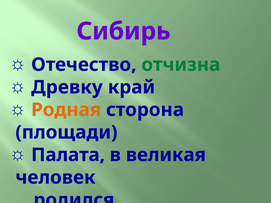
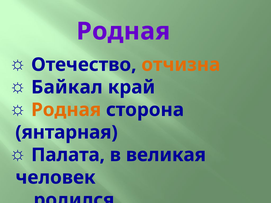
Сибирь: Сибирь -> Родная (123, 31)
отчизна colour: green -> orange (181, 65)
Древку: Древку -> Байкал (67, 87)
площади: площади -> янтарная (67, 133)
